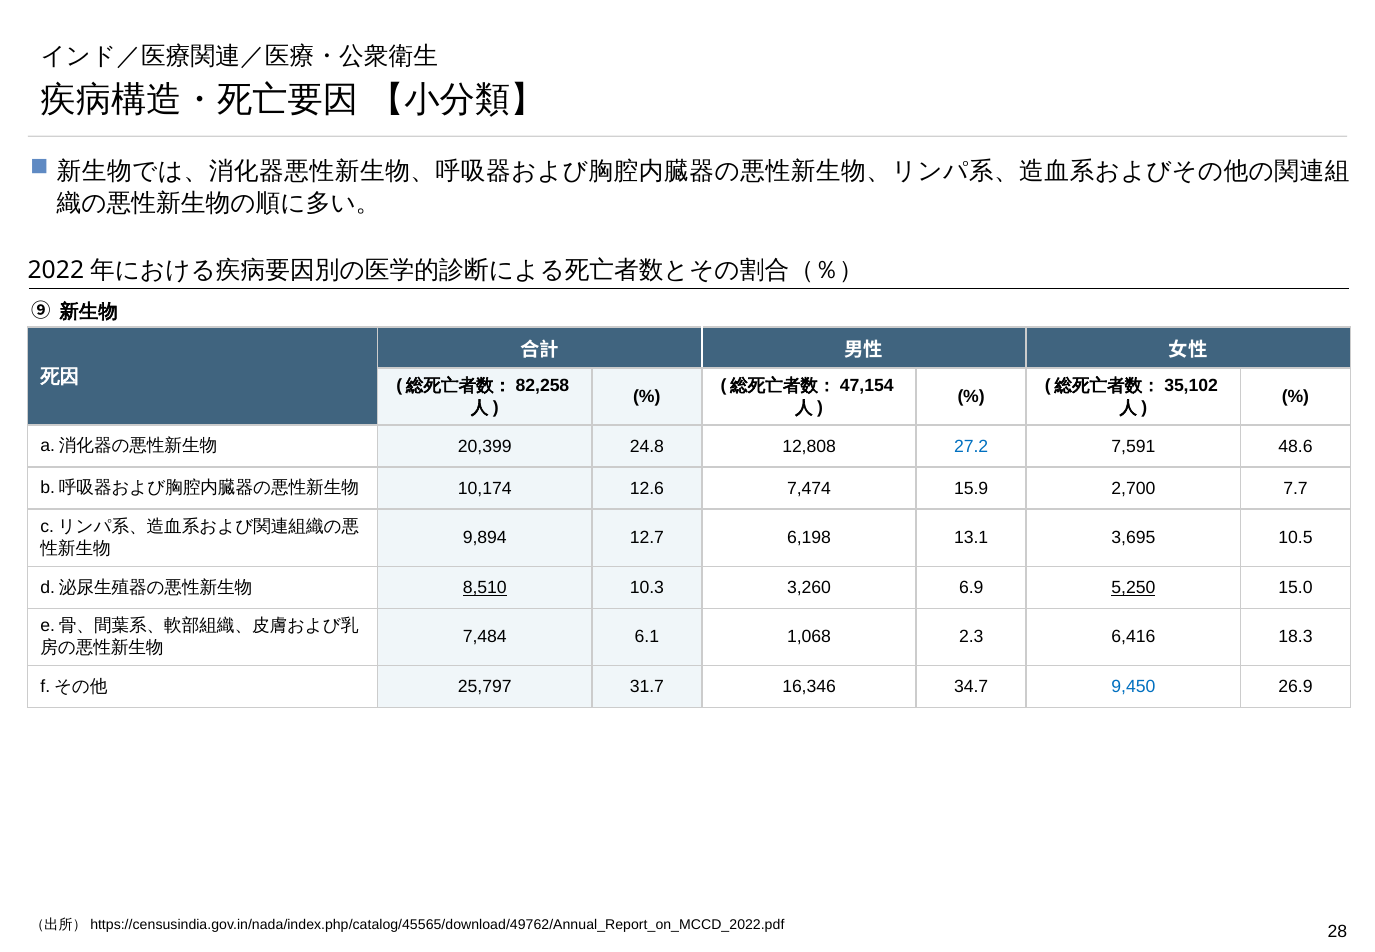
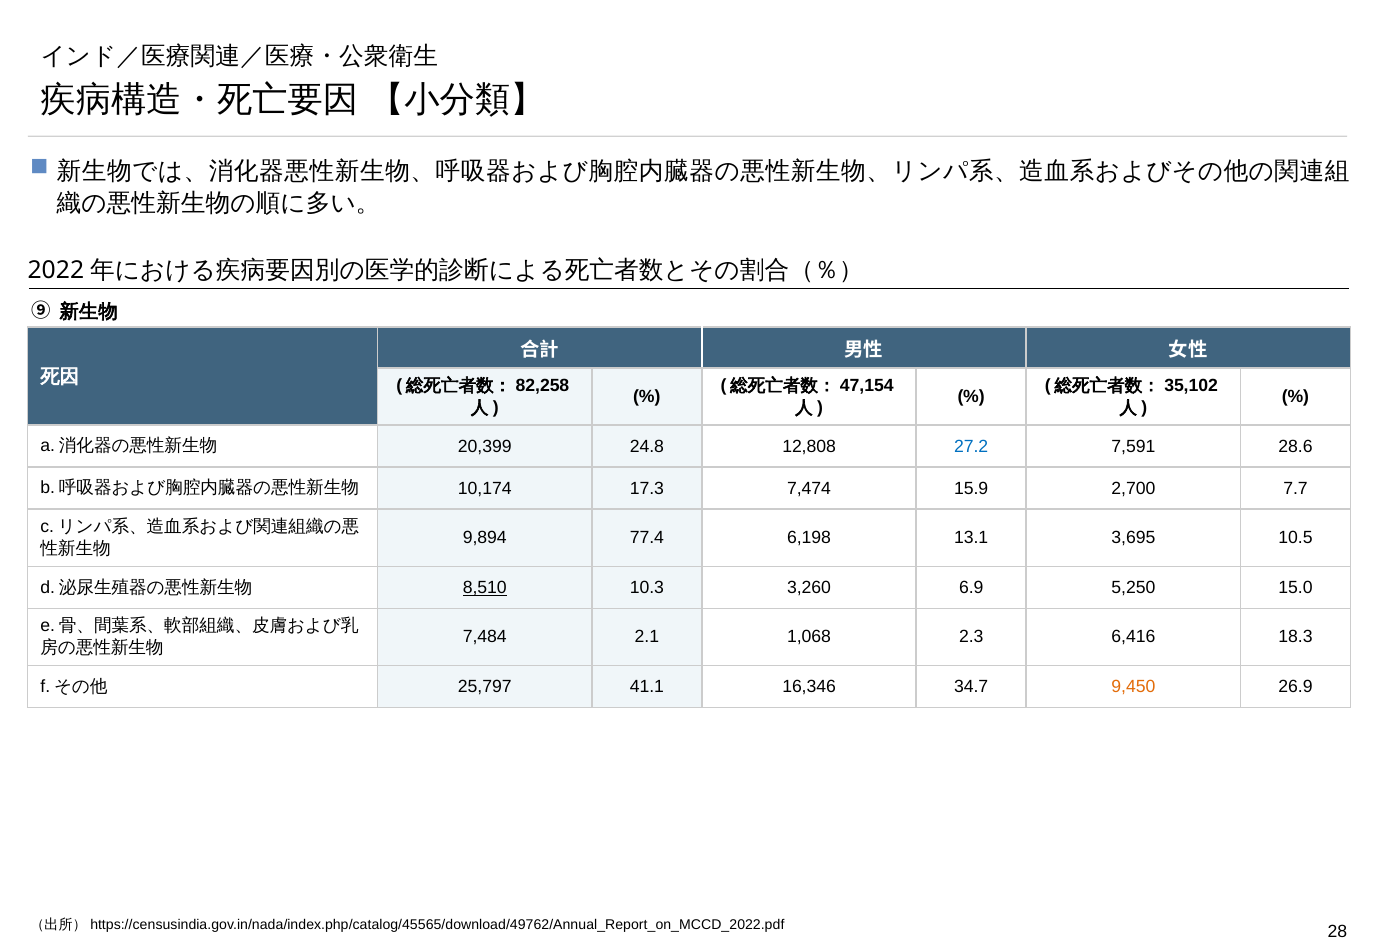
48.6: 48.6 -> 28.6 (1296, 446)
12.6: 12.6 -> 17.3 (647, 488)
12.7: 12.7 -> 77.4 (647, 538)
5,250 underline: present -> none (1133, 587)
6.1: 6.1 -> 2.1 (647, 637)
31.7: 31.7 -> 41.1 (647, 687)
9,450 colour: blue -> orange (1133, 687)
